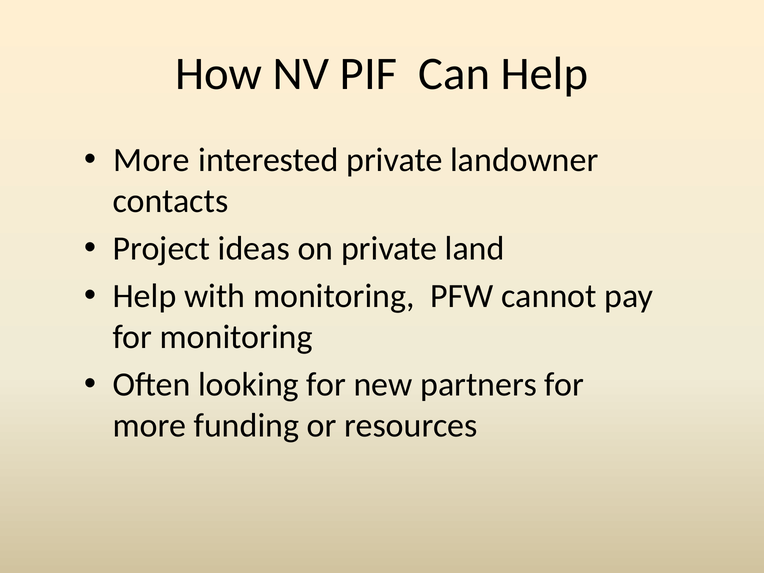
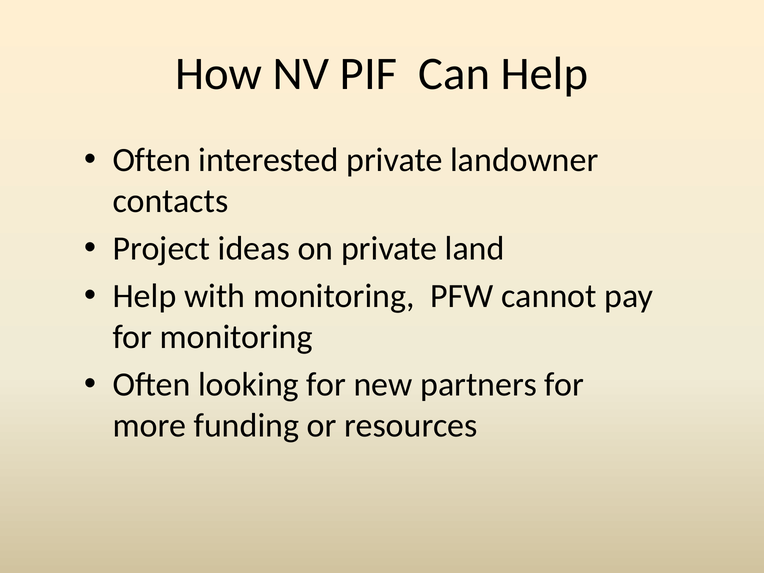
More: More -> Often (152, 160)
